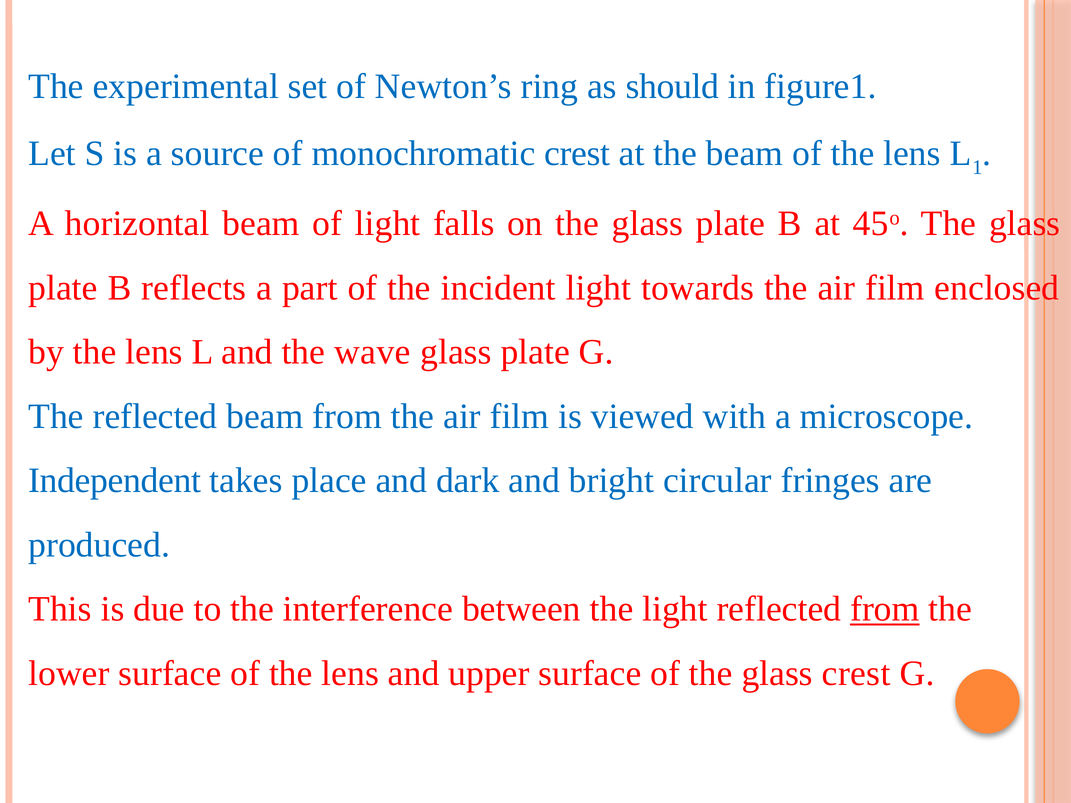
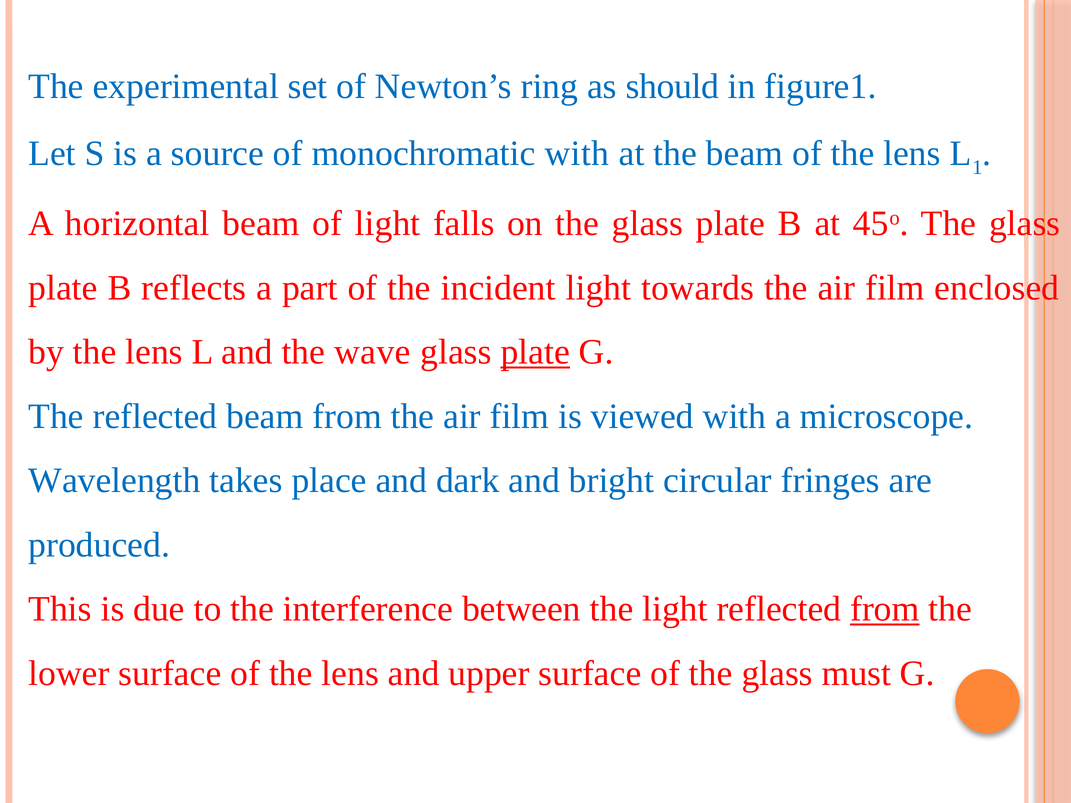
monochromatic crest: crest -> with (577, 154)
plate underline: none -> present (535, 352)
Independent: Independent -> Wavelength (114, 481)
glass crest: crest -> must (856, 673)
